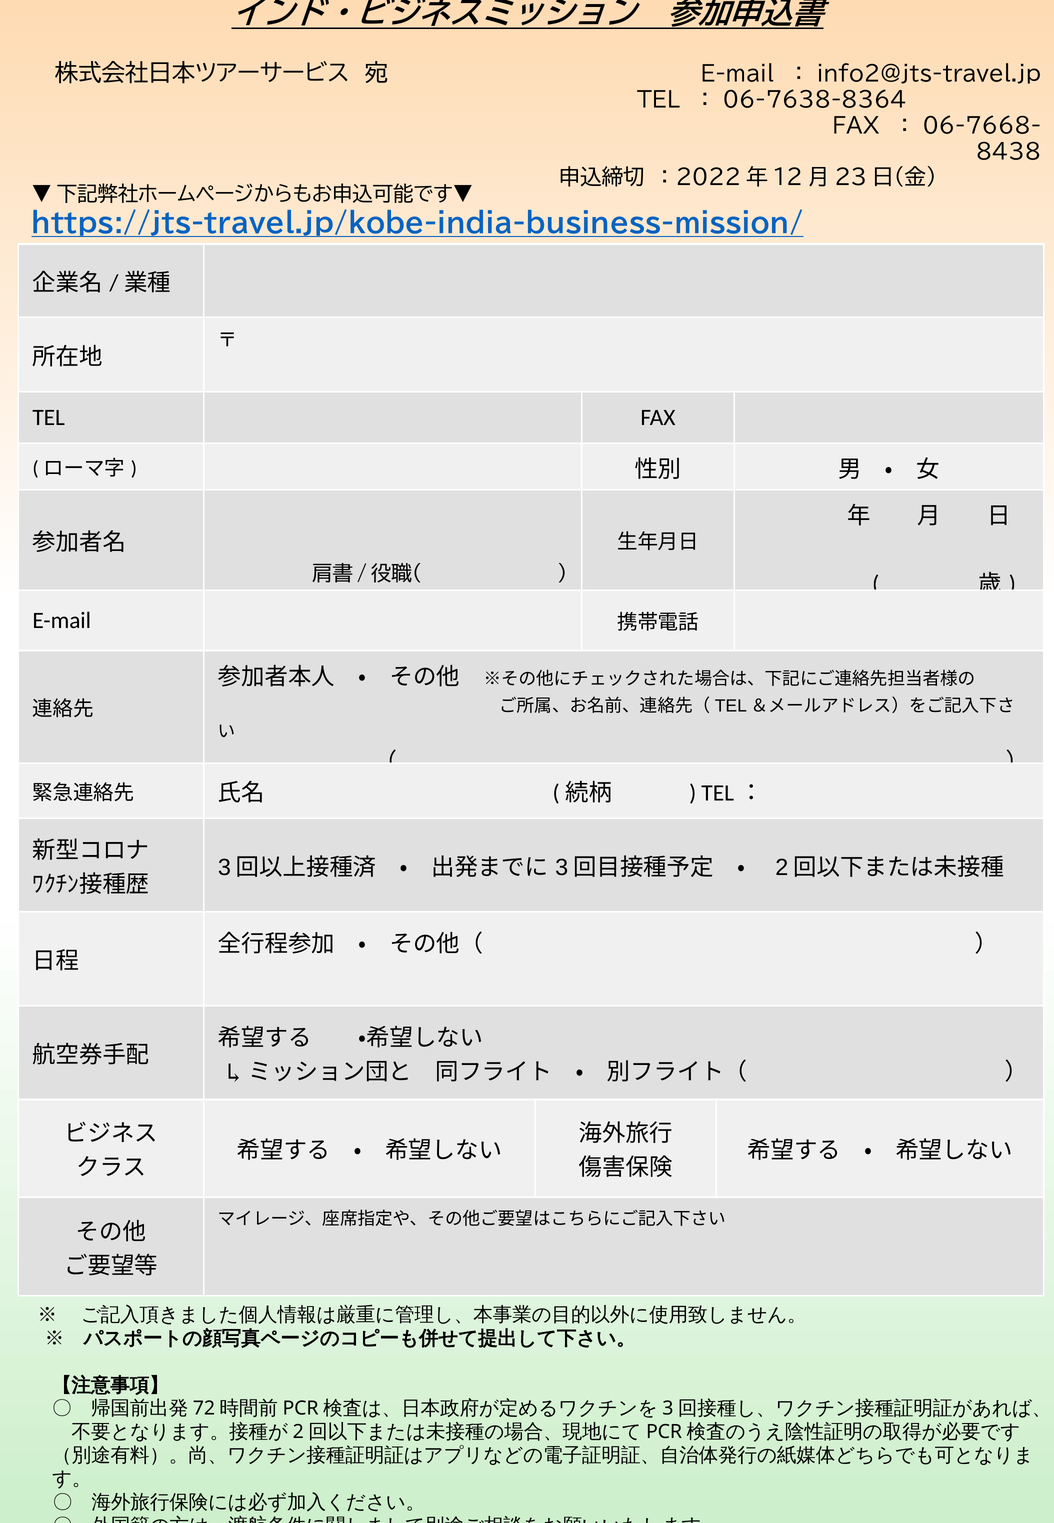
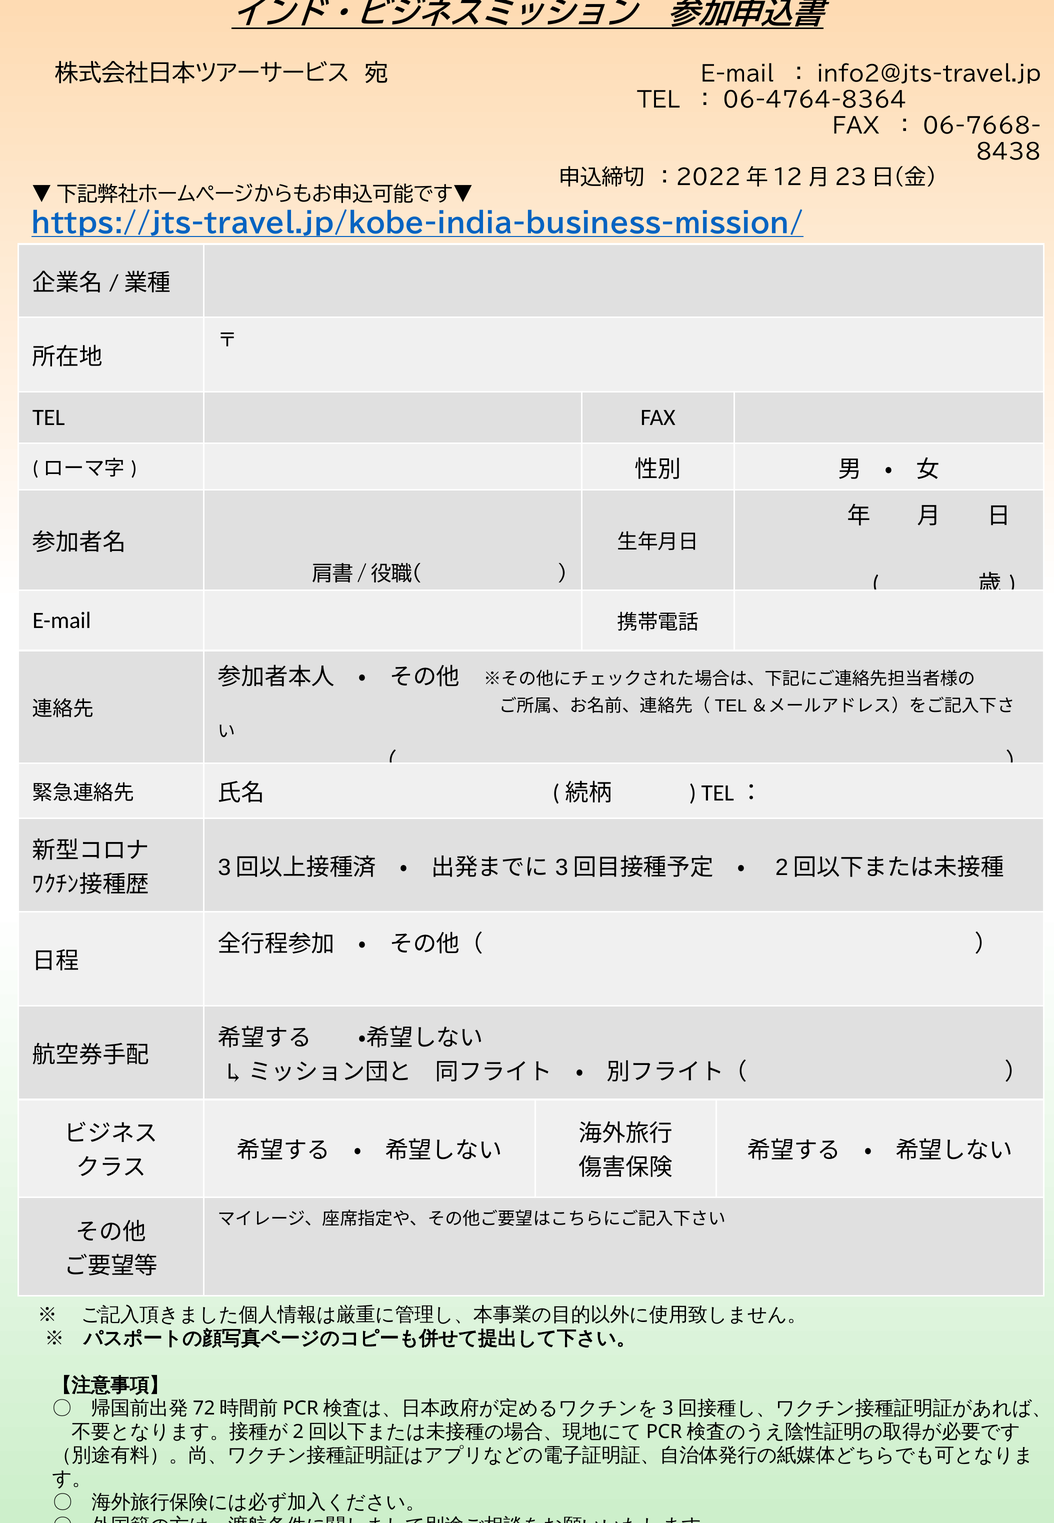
06-7638-8364: 06-7638-8364 -> 06-4764-8364 (815, 100)
